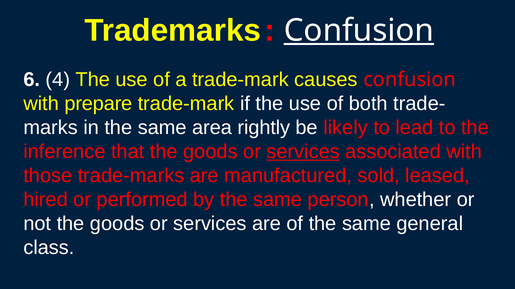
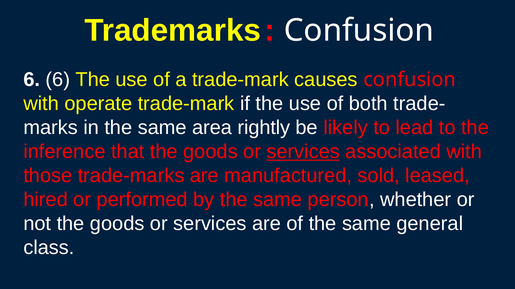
Confusion underline: present -> none (359, 31)
6 4: 4 -> 6 (58, 80)
prepare: prepare -> operate (98, 104)
